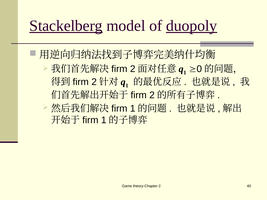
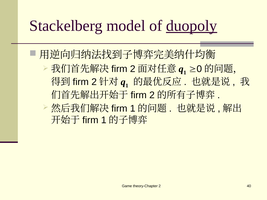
Stackelberg underline: present -> none (66, 26)
